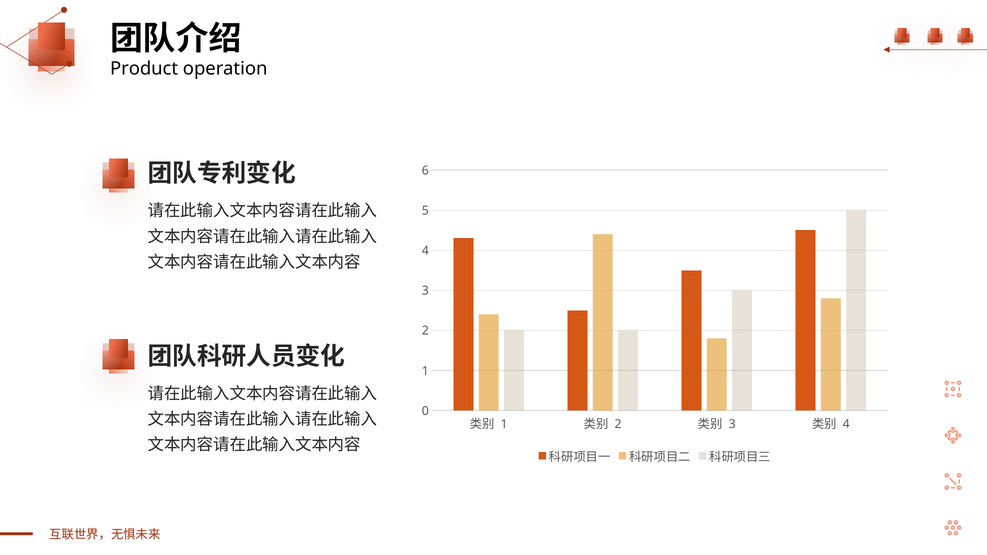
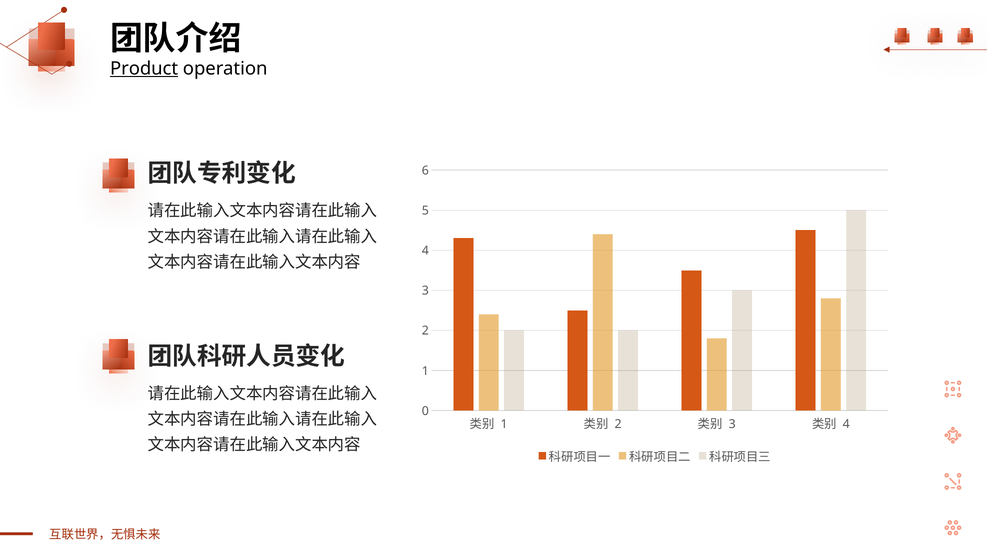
Product underline: none -> present (144, 69)
